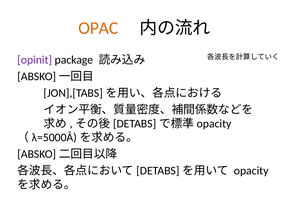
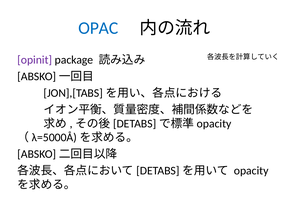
OPAC colour: orange -> blue (98, 28)
